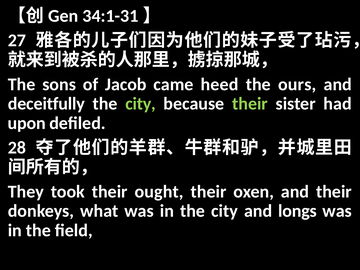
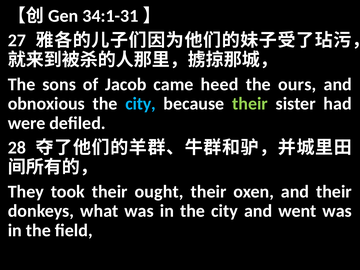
deceitfully: deceitfully -> obnoxious (46, 104)
city colour: light green -> light blue (141, 104)
upon: upon -> were (27, 123)
longs: longs -> went (297, 211)
